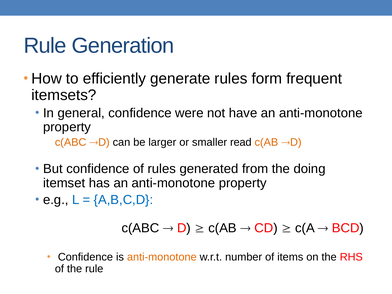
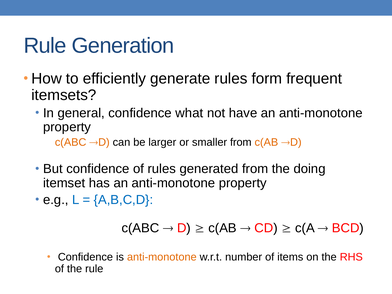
were: were -> what (189, 113)
smaller read: read -> from (241, 142)
